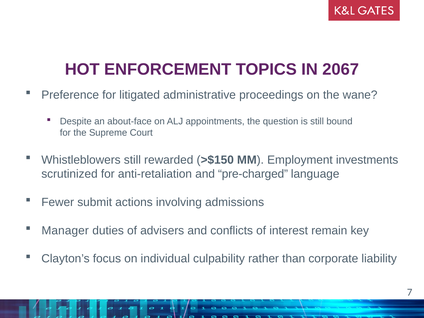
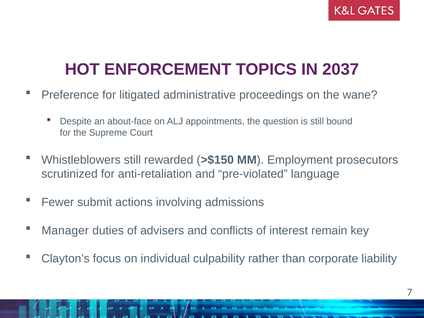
2067: 2067 -> 2037 (341, 69)
investments: investments -> prosecutors (367, 160)
pre-charged: pre-charged -> pre-violated (253, 174)
